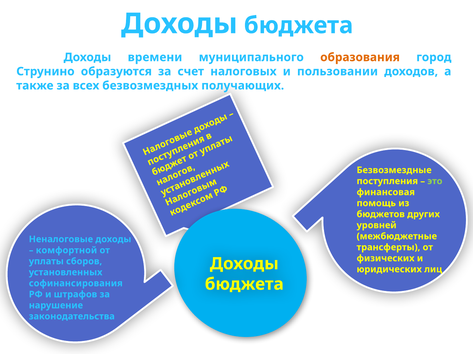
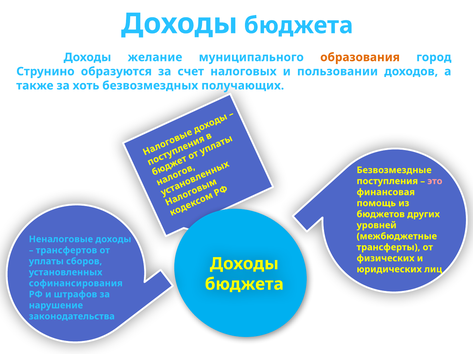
времени: времени -> желание (155, 57)
всех: всех -> хоть (86, 86)
это colour: light green -> pink (435, 182)
комфортной: комфортной -> трансфертов (66, 251)
